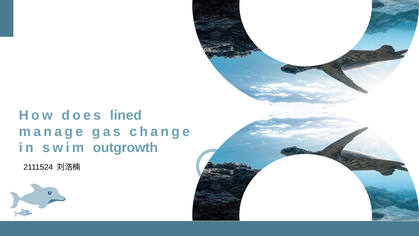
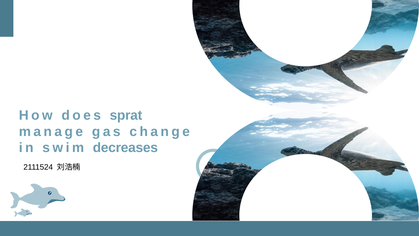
lined: lined -> sprat (126, 115)
outgrowth: outgrowth -> decreases (125, 148)
